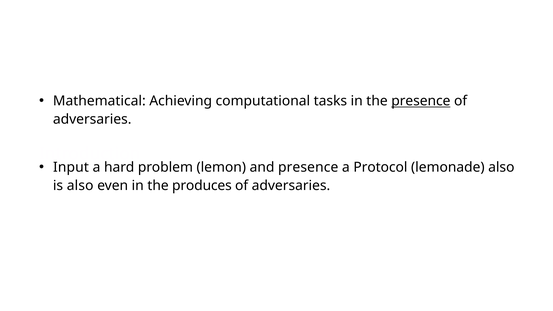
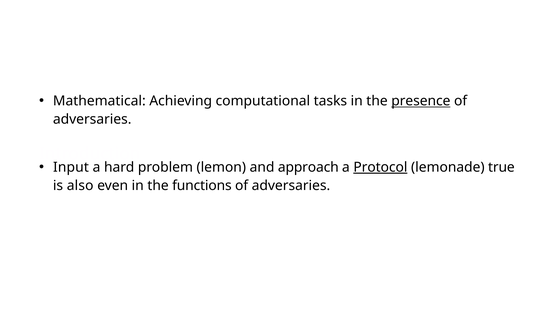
and presence: presence -> approach (308, 167)
Protocol underline: none -> present (380, 167)
lemonade also: also -> true (501, 167)
produces: produces -> functions (202, 186)
